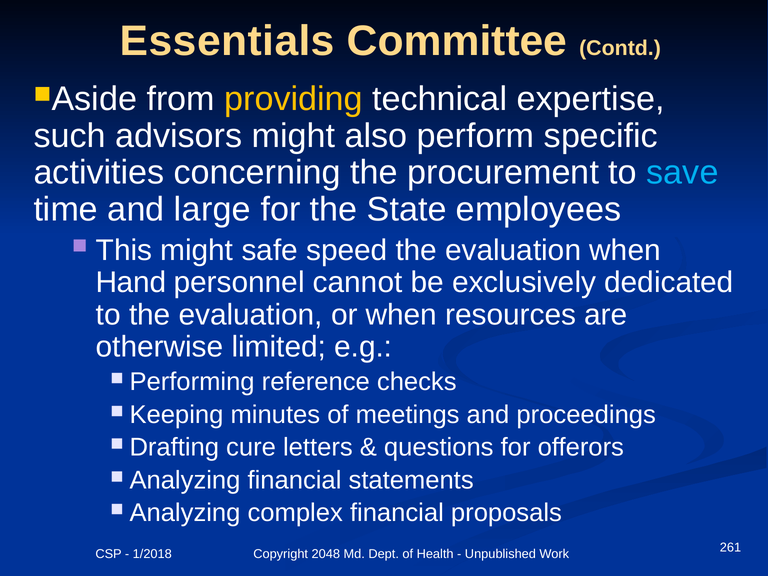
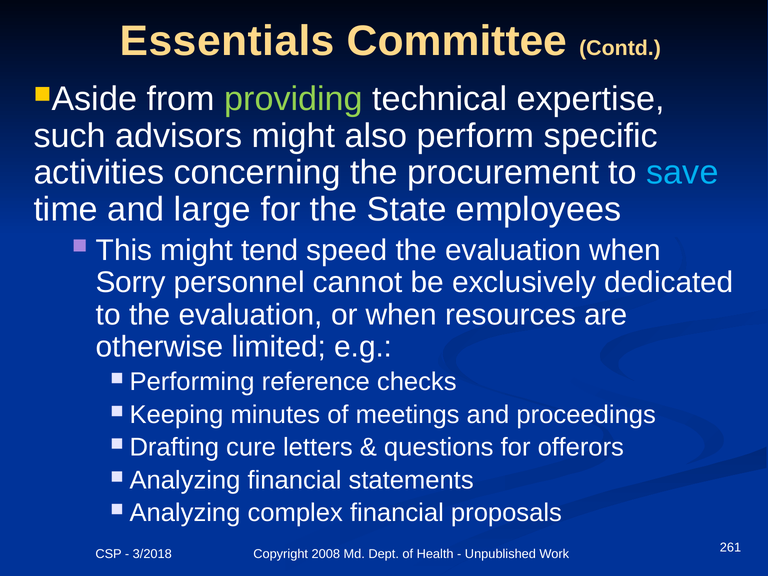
providing colour: yellow -> light green (294, 99)
safe: safe -> tend (270, 250)
Hand: Hand -> Sorry (131, 282)
1/2018: 1/2018 -> 3/2018 (152, 554)
2048: 2048 -> 2008 (326, 554)
